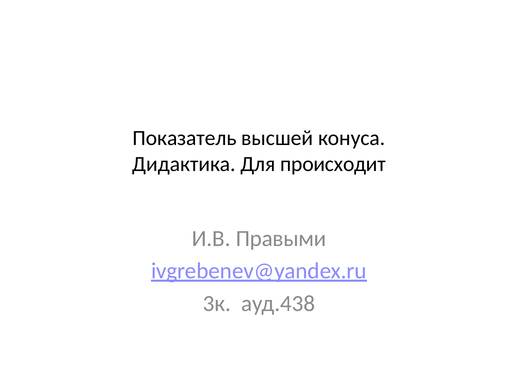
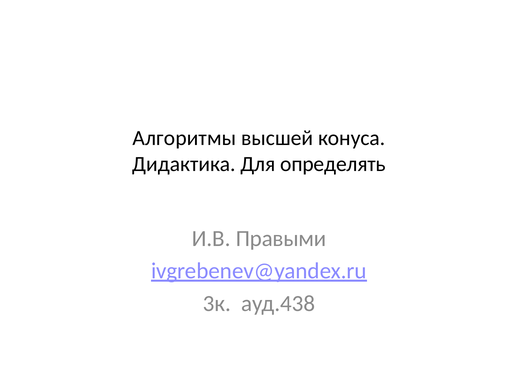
Показатель: Показатель -> Алгоритмы (184, 138)
происходит: происходит -> определять (333, 164)
